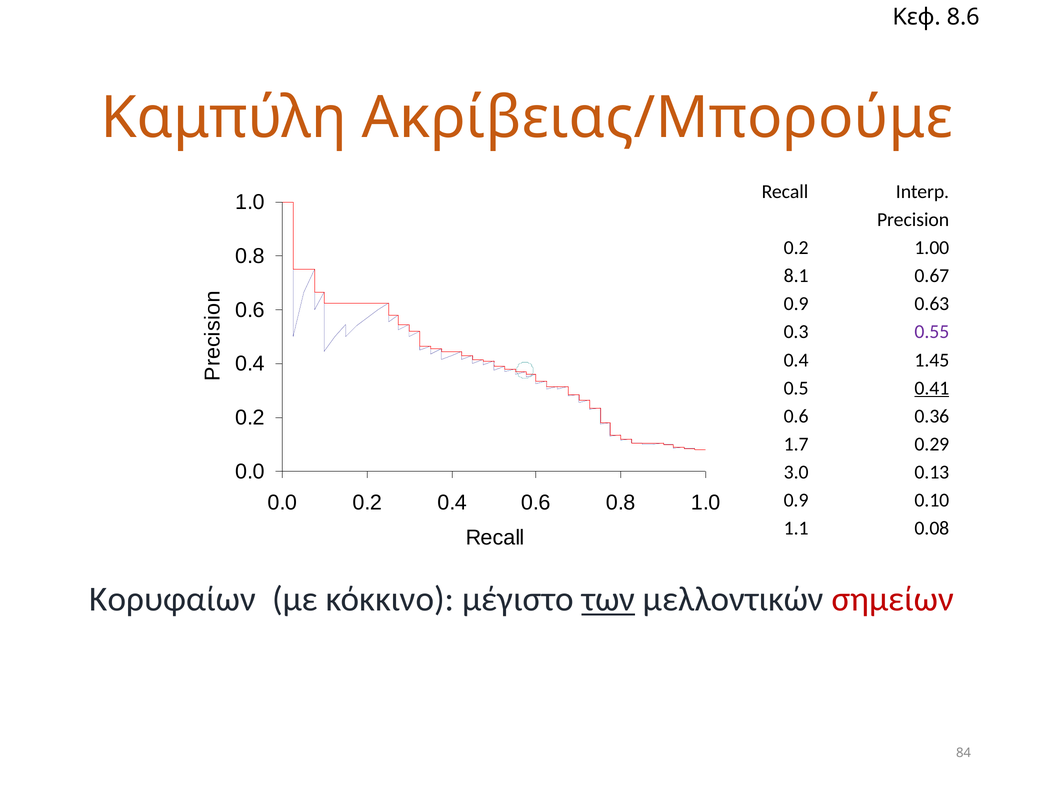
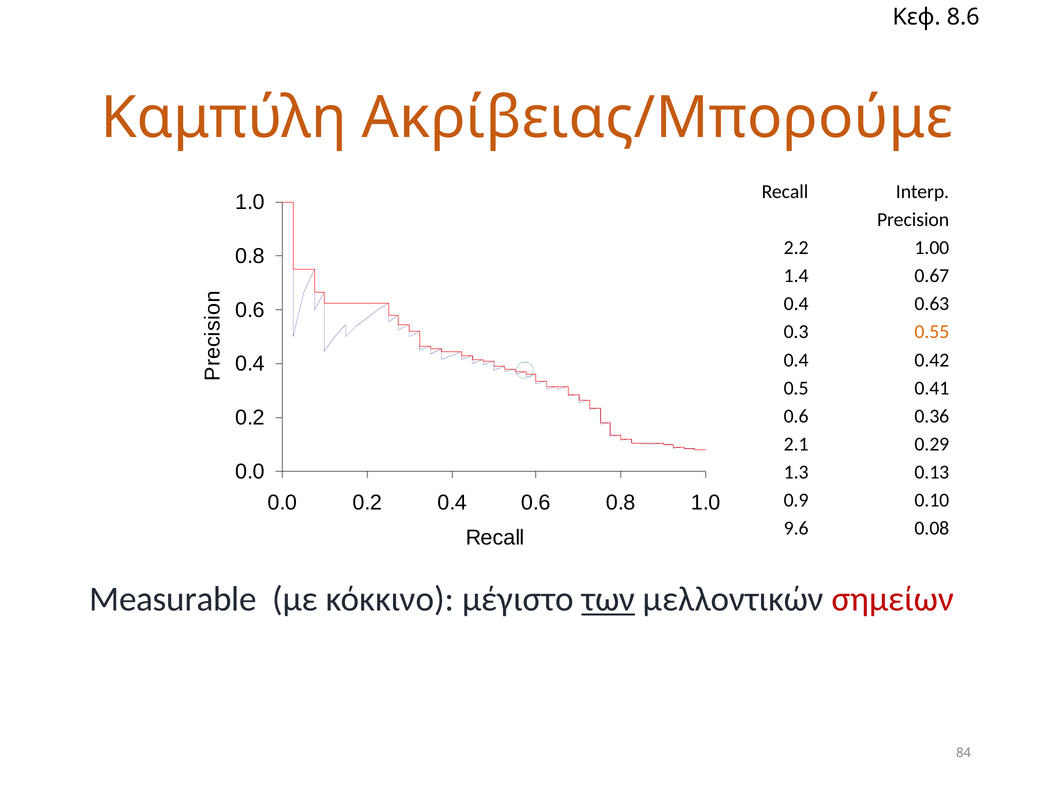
0.2: 0.2 -> 2.2 (796, 248)
8.1: 8.1 -> 1.4 (796, 276)
0.9: 0.9 -> 0.4 (796, 304)
0.55 colour: purple -> orange (932, 332)
1.45: 1.45 -> 0.42 (932, 360)
0.41 underline: present -> none (932, 388)
1.7: 1.7 -> 2.1 (796, 444)
3.0: 3.0 -> 1.3 (796, 472)
1.1: 1.1 -> 9.6 (796, 529)
Κορυφαίων: Κορυφαίων -> Measurable (173, 600)
